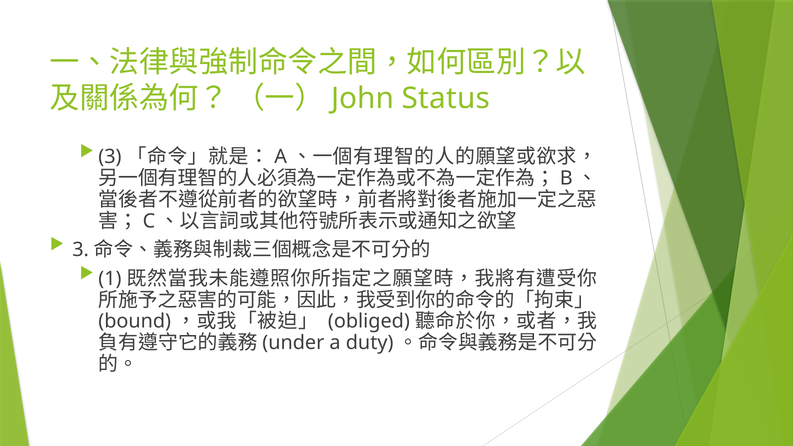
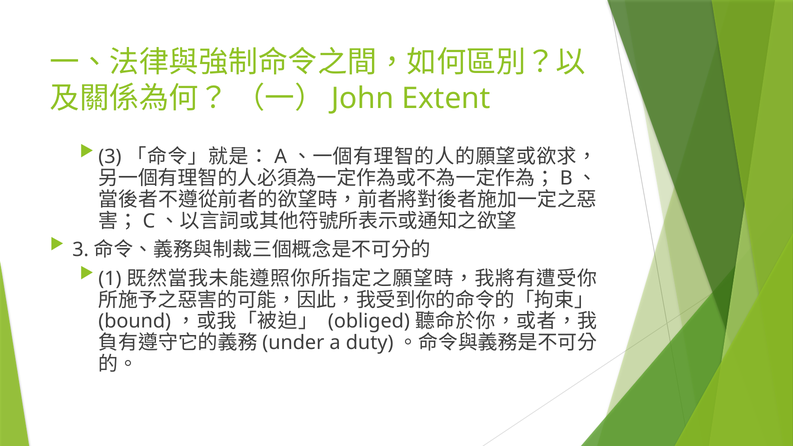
Status: Status -> Extent (446, 98)
